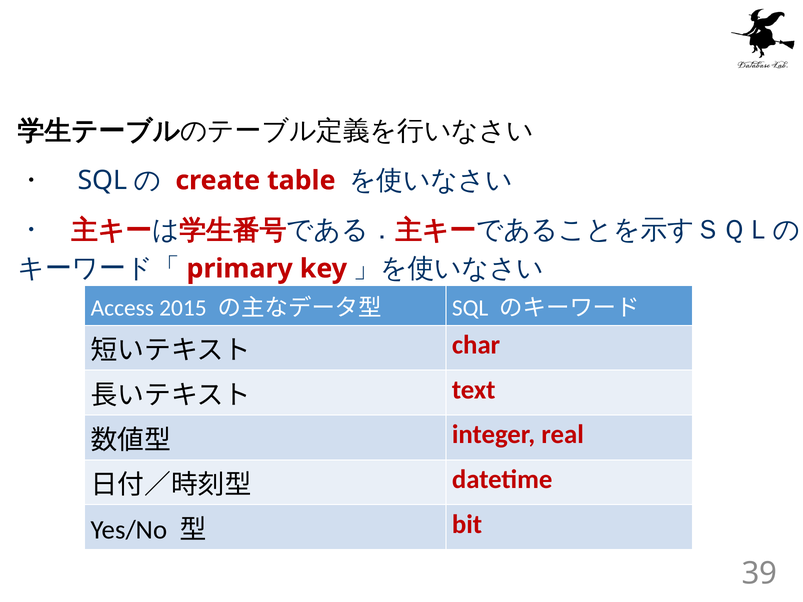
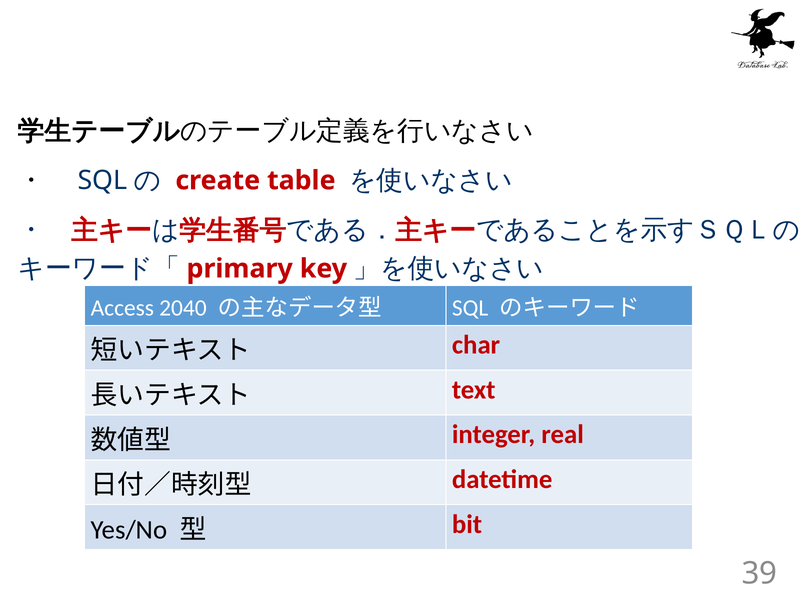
2015: 2015 -> 2040 (183, 308)
